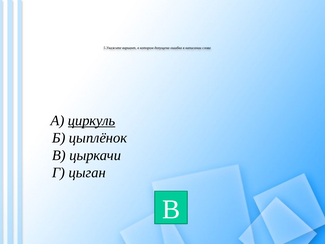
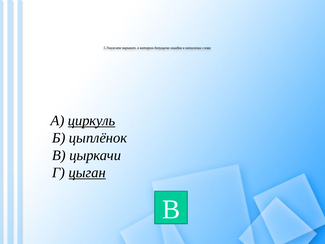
цыган underline: none -> present (87, 172)
